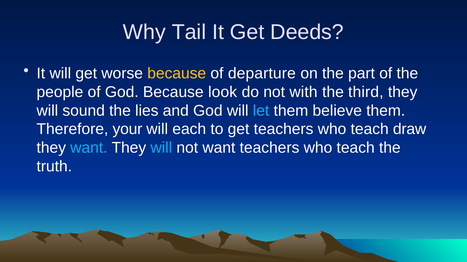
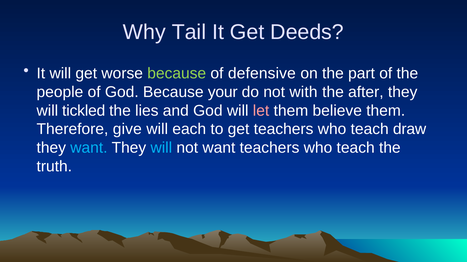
because colour: yellow -> light green (177, 73)
departure: departure -> defensive (262, 73)
look: look -> your (223, 92)
third: third -> after (366, 92)
sound: sound -> tickled (84, 111)
let colour: light blue -> pink (261, 111)
your: your -> give (127, 130)
